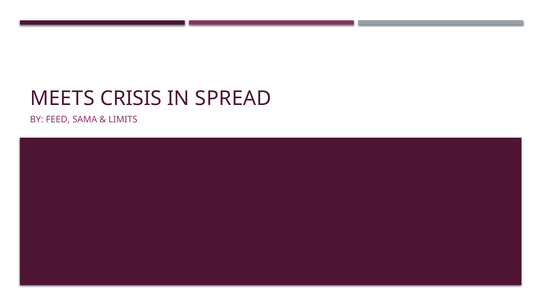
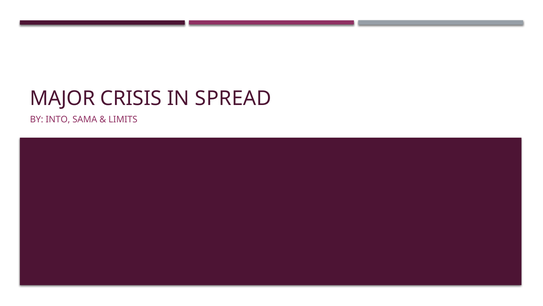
MEETS: MEETS -> MAJOR (63, 98)
FEED: FEED -> INTO (58, 119)
